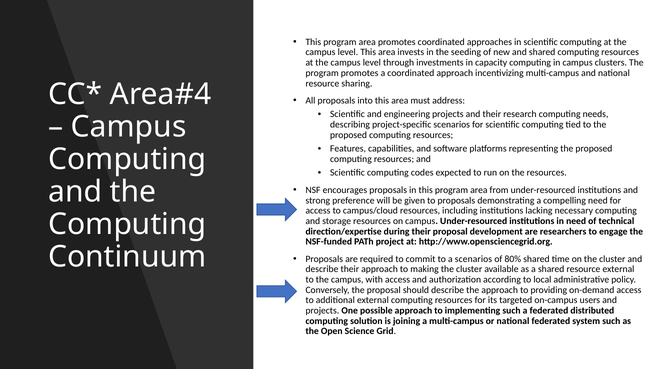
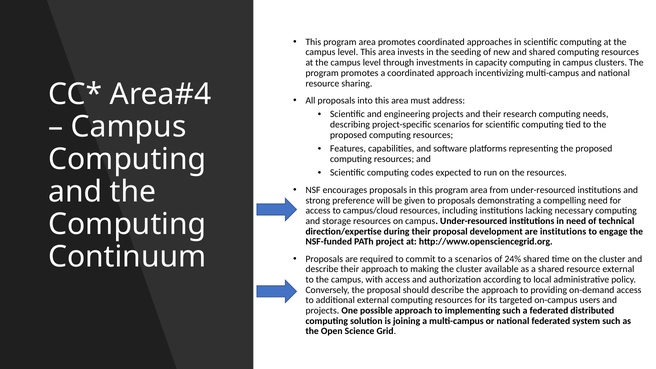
are researchers: researchers -> institutions (563, 231)
80%: 80% -> 24% (513, 259)
